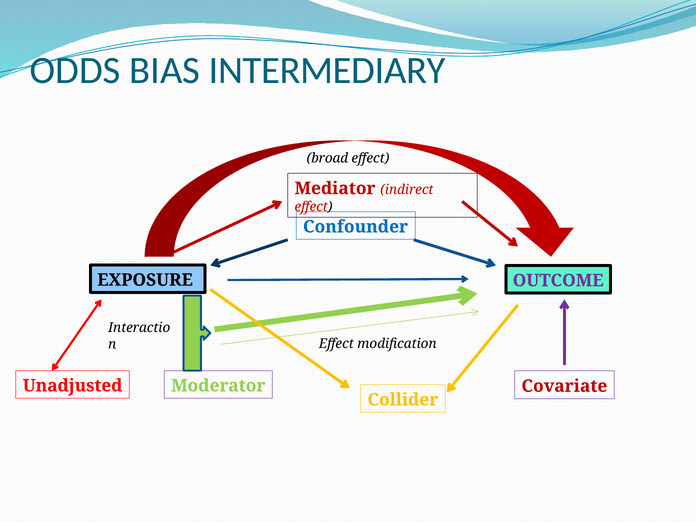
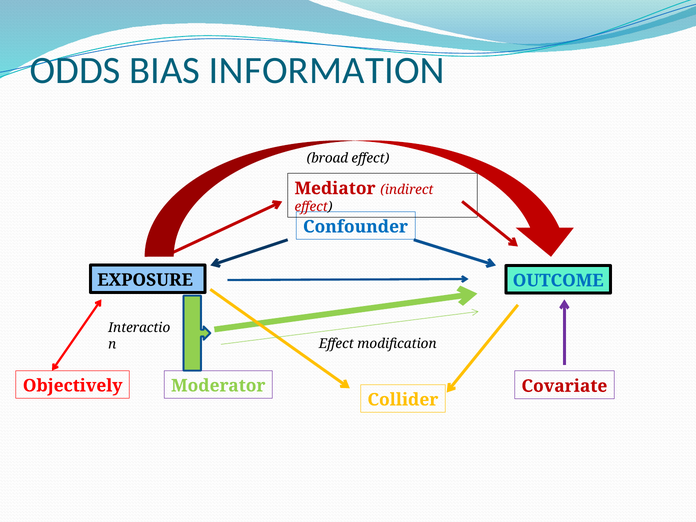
INTERMEDIARY: INTERMEDIARY -> INFORMATION (327, 71)
OUTCOME colour: purple -> blue (558, 281)
Unadjusted: Unadjusted -> Objectively (73, 386)
